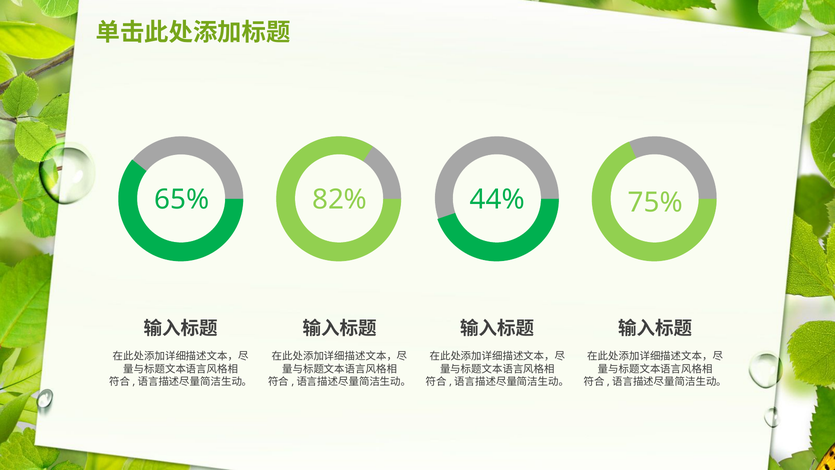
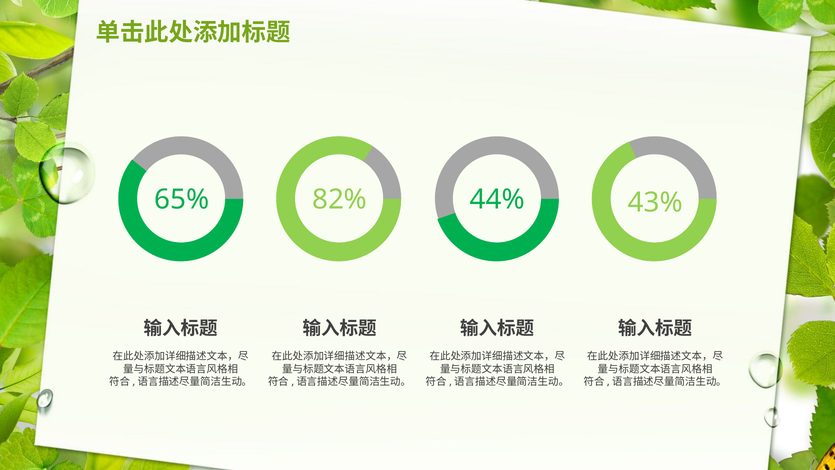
75%: 75% -> 43% (655, 202)
